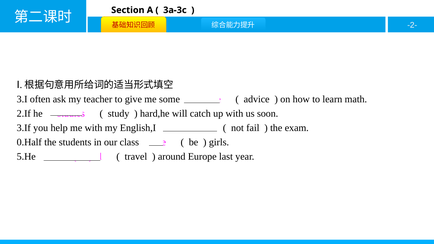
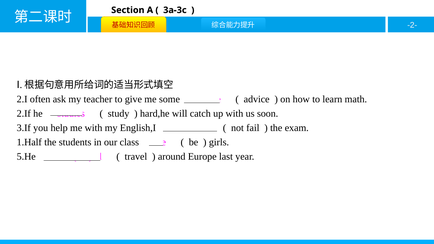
3.I: 3.I -> 2.I (22, 99)
0.Half: 0.Half -> 1.Half (29, 142)
